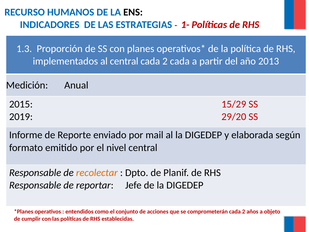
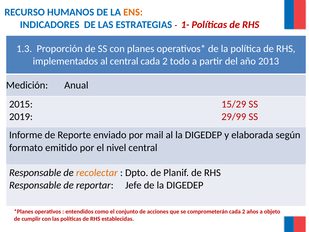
ENS colour: black -> orange (133, 12)
2 cada: cada -> todo (180, 61)
29/20: 29/20 -> 29/99 (234, 117)
